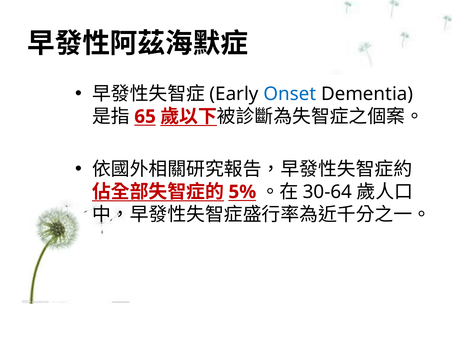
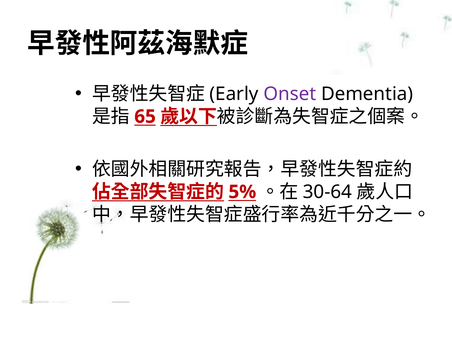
Onset colour: blue -> purple (290, 94)
